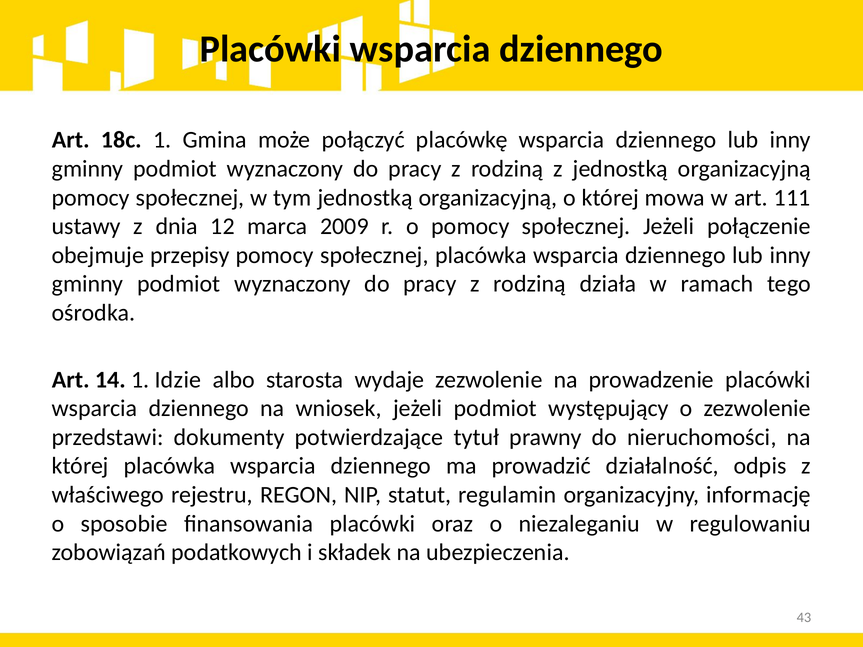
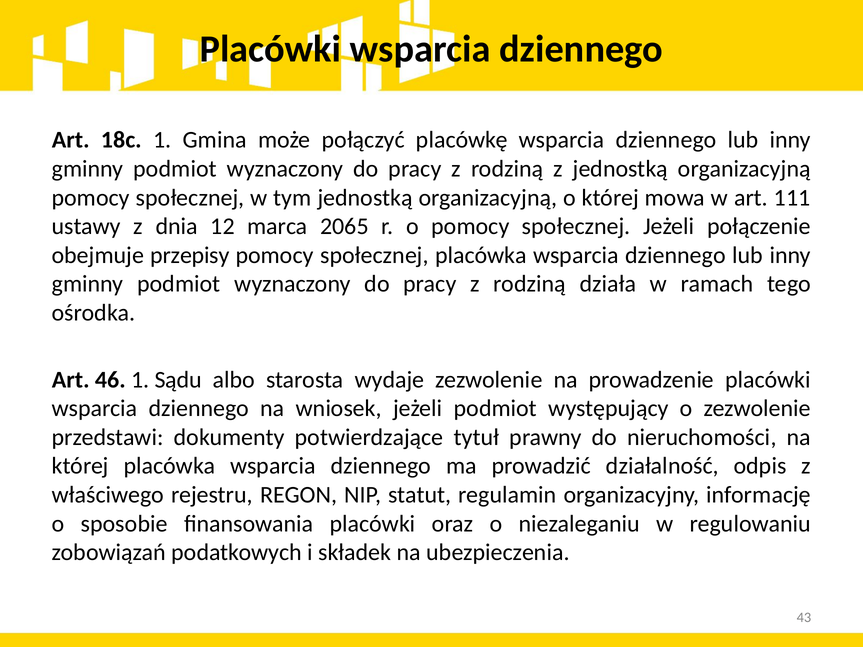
2009: 2009 -> 2065 (344, 226)
14: 14 -> 46 (110, 380)
Idzie: Idzie -> Sądu (178, 380)
